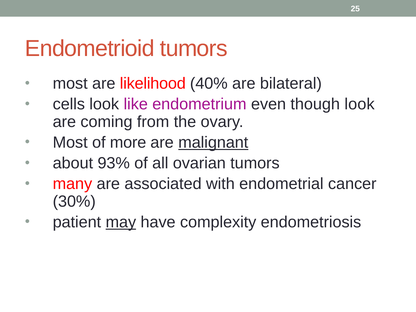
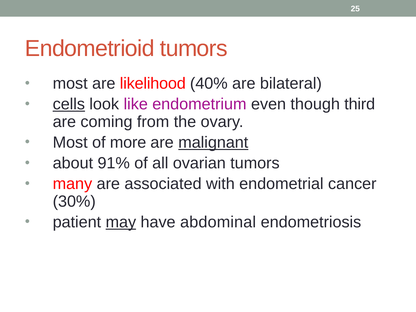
cells underline: none -> present (69, 104)
though look: look -> third (360, 104)
93%: 93% -> 91% (114, 163)
complexity: complexity -> abdominal (218, 222)
